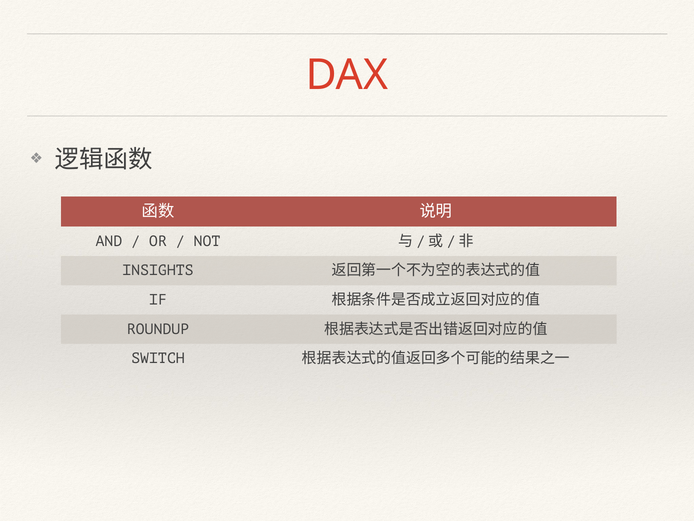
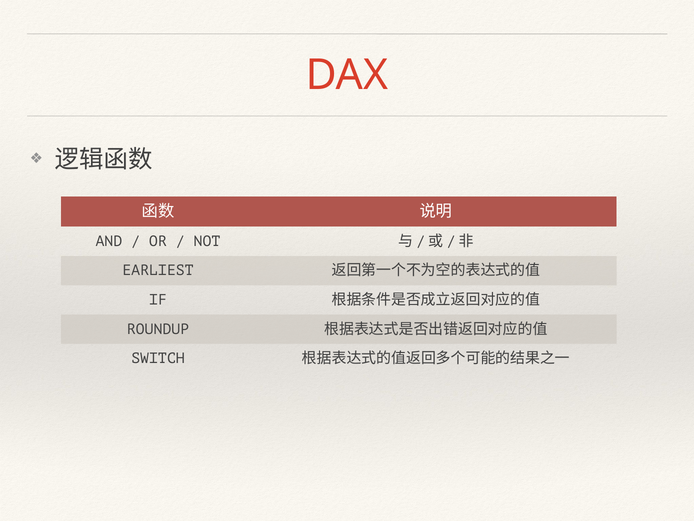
INSIGHTS: INSIGHTS -> EARLIEST (158, 270)
